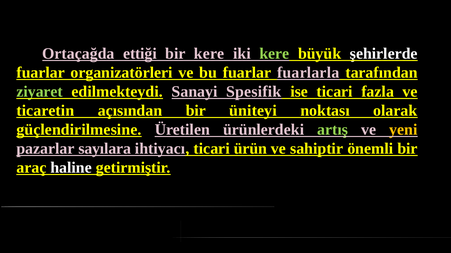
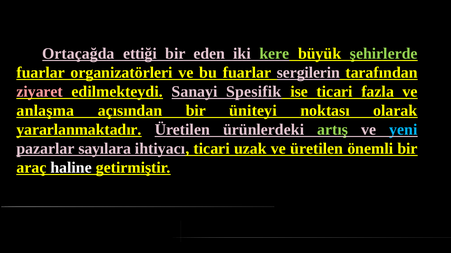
bir kere: kere -> eden (209, 54)
şehirlerde colour: white -> light green (384, 54)
fuarlarla: fuarlarla -> sergilerin (308, 73)
ziyaret colour: light green -> pink (40, 92)
ticaretin: ticaretin -> anlaşma (45, 111)
güçlendirilmesine: güçlendirilmesine -> yararlanmaktadır (79, 130)
yeni colour: yellow -> light blue (403, 130)
ürün: ürün -> uzak (250, 149)
ve sahiptir: sahiptir -> üretilen (317, 149)
